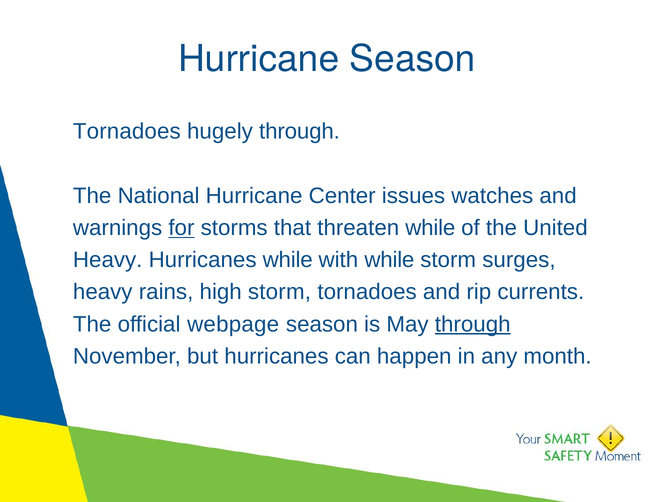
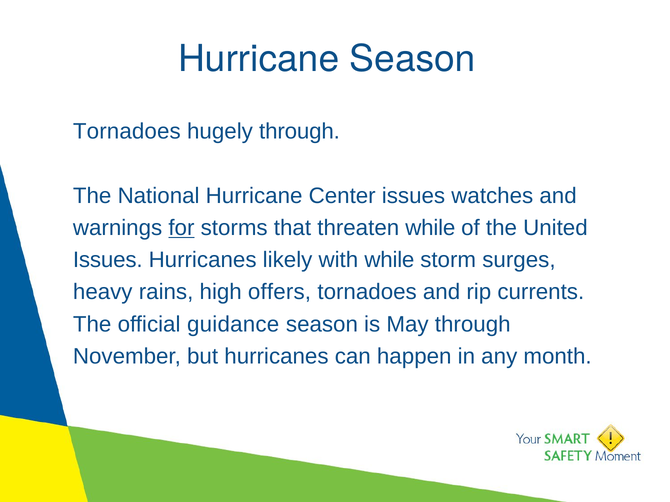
Heavy: Heavy -> Issues (108, 260)
Hurricanes while: while -> likely (288, 260)
high storm: storm -> offers (280, 292)
webpage: webpage -> guidance (233, 325)
through underline: present -> none (473, 325)
